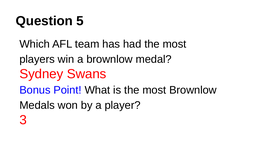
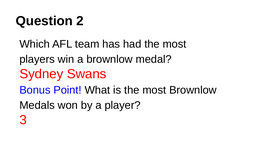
5: 5 -> 2 (80, 21)
